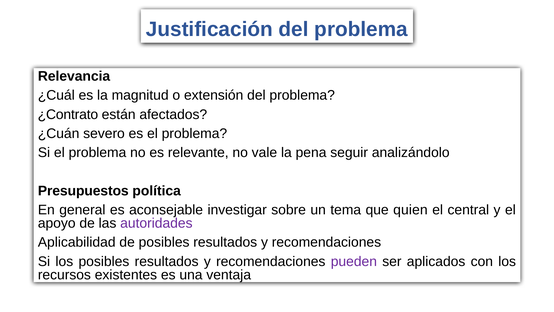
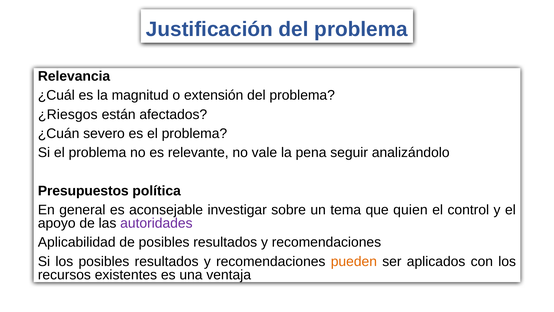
¿Contrato: ¿Contrato -> ¿Riesgos (68, 114)
central: central -> control (468, 210)
pueden colour: purple -> orange (354, 261)
